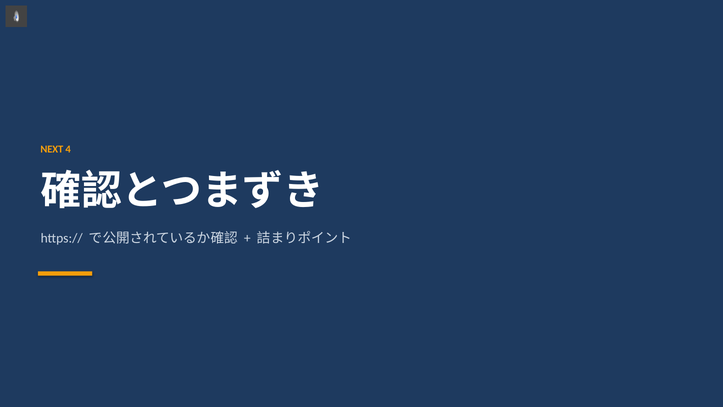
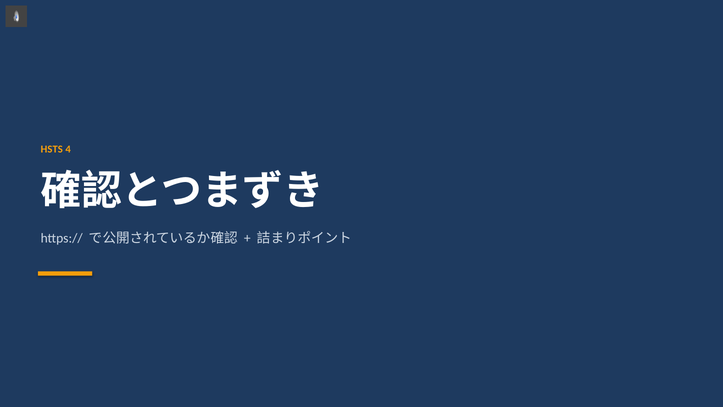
NEXT: NEXT -> HSTS (52, 149)
